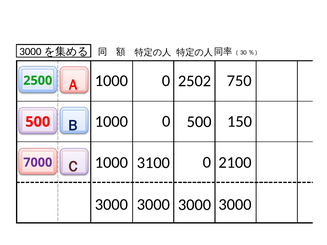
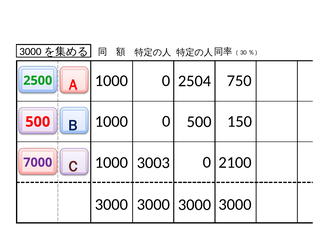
2502: 2502 -> 2504 (195, 81)
3100: 3100 -> 3003 (153, 163)
